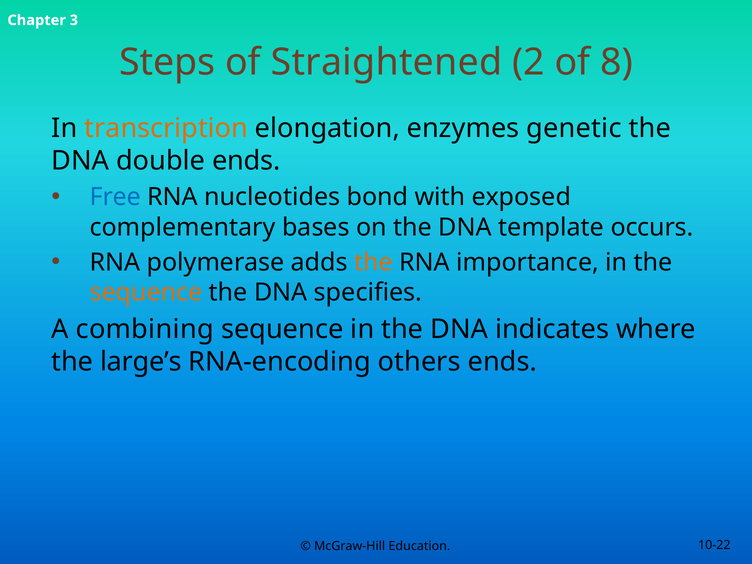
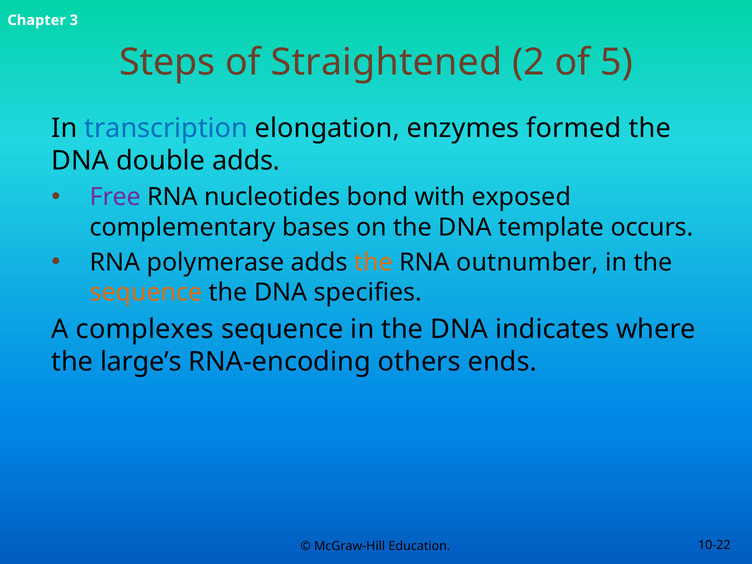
8: 8 -> 5 (616, 62)
transcription colour: orange -> blue (166, 128)
genetic: genetic -> formed (574, 128)
double ends: ends -> adds (246, 161)
Free colour: blue -> purple (115, 197)
importance: importance -> outnumber (528, 262)
combining: combining -> complexes (145, 329)
